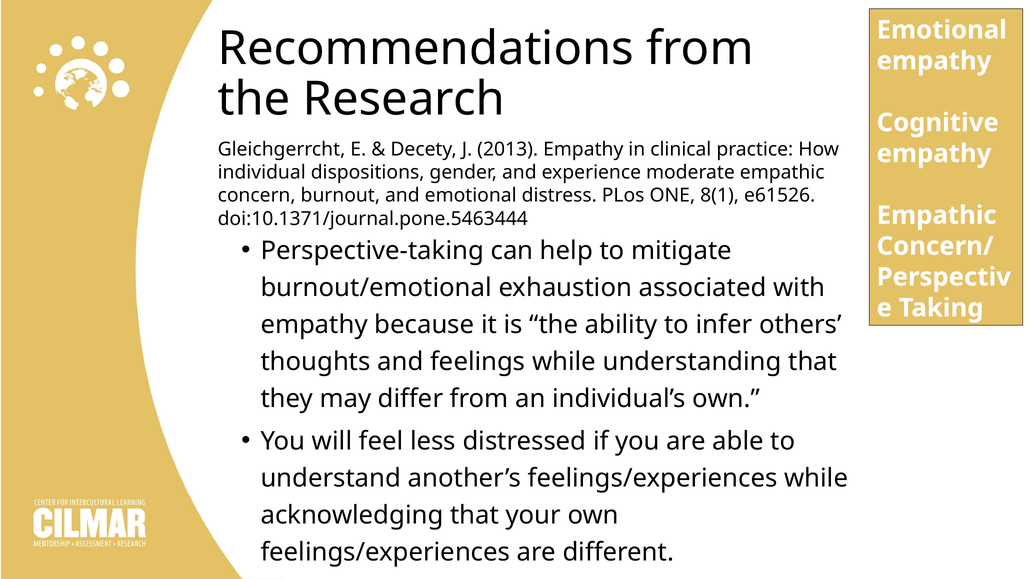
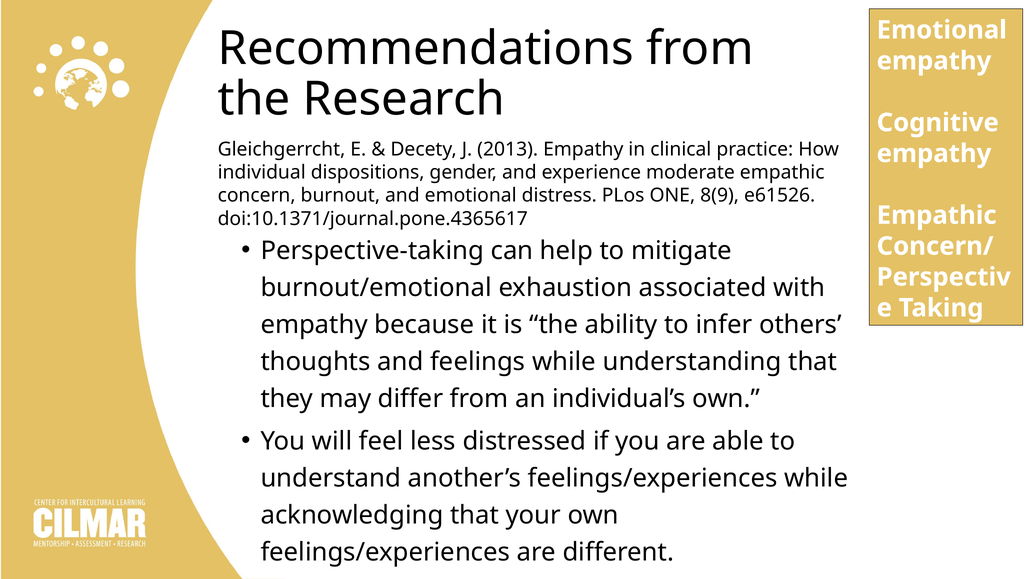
8(1: 8(1 -> 8(9 (720, 196)
doi:10.1371/journal.pone.5463444: doi:10.1371/journal.pone.5463444 -> doi:10.1371/journal.pone.4365617 (373, 219)
